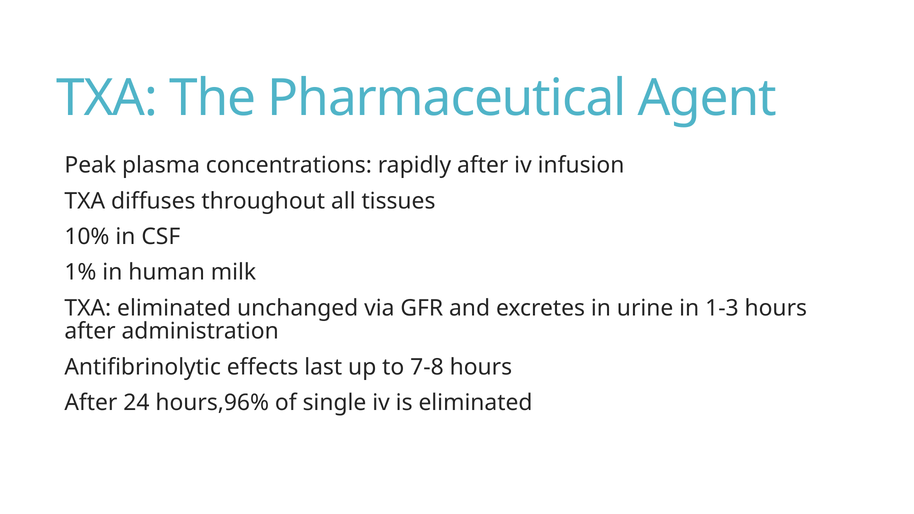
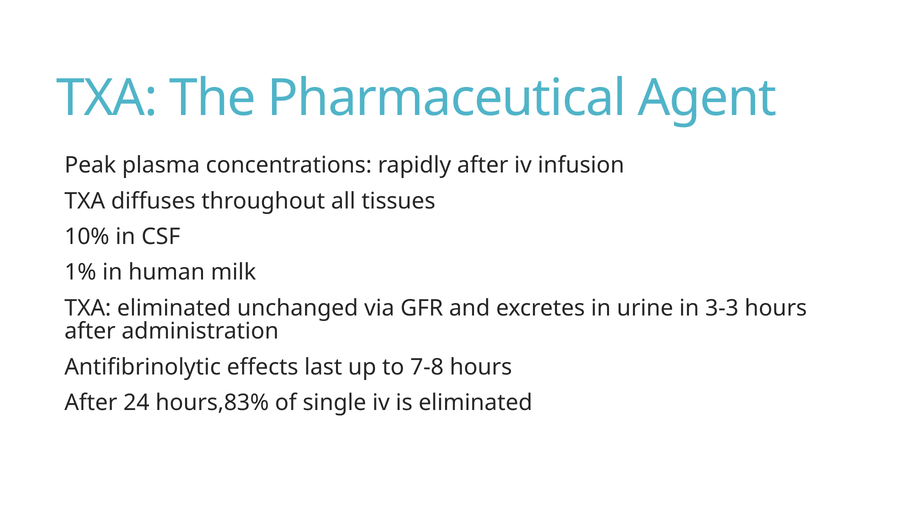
1-3: 1-3 -> 3-3 (722, 308)
hours,96%: hours,96% -> hours,83% (212, 403)
